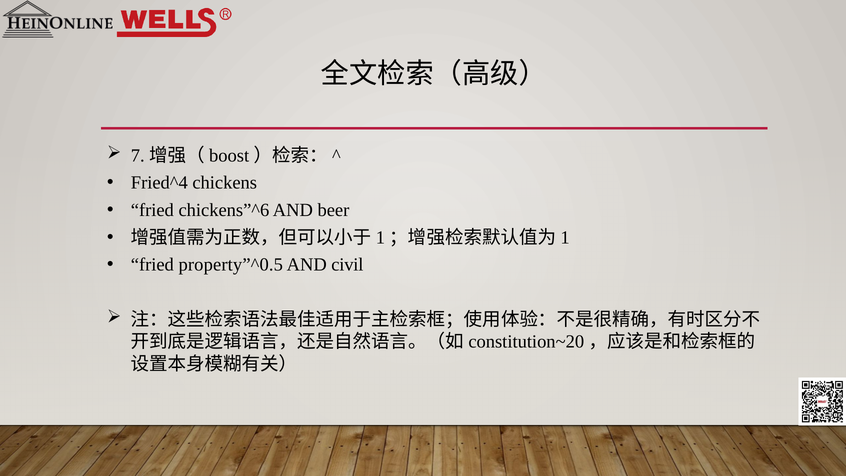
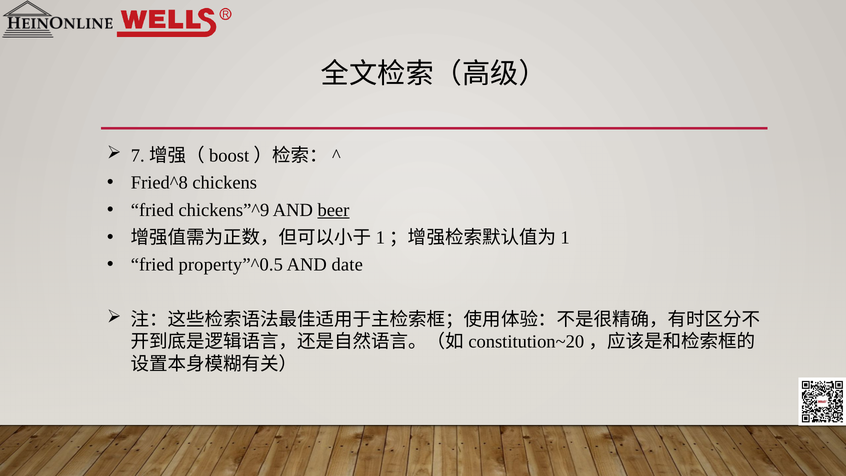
Fried^4: Fried^4 -> Fried^8 (159, 183)
chickens”^6: chickens”^6 -> chickens”^9 (224, 210)
beer underline: none -> present (333, 210)
civil: civil -> date (347, 265)
